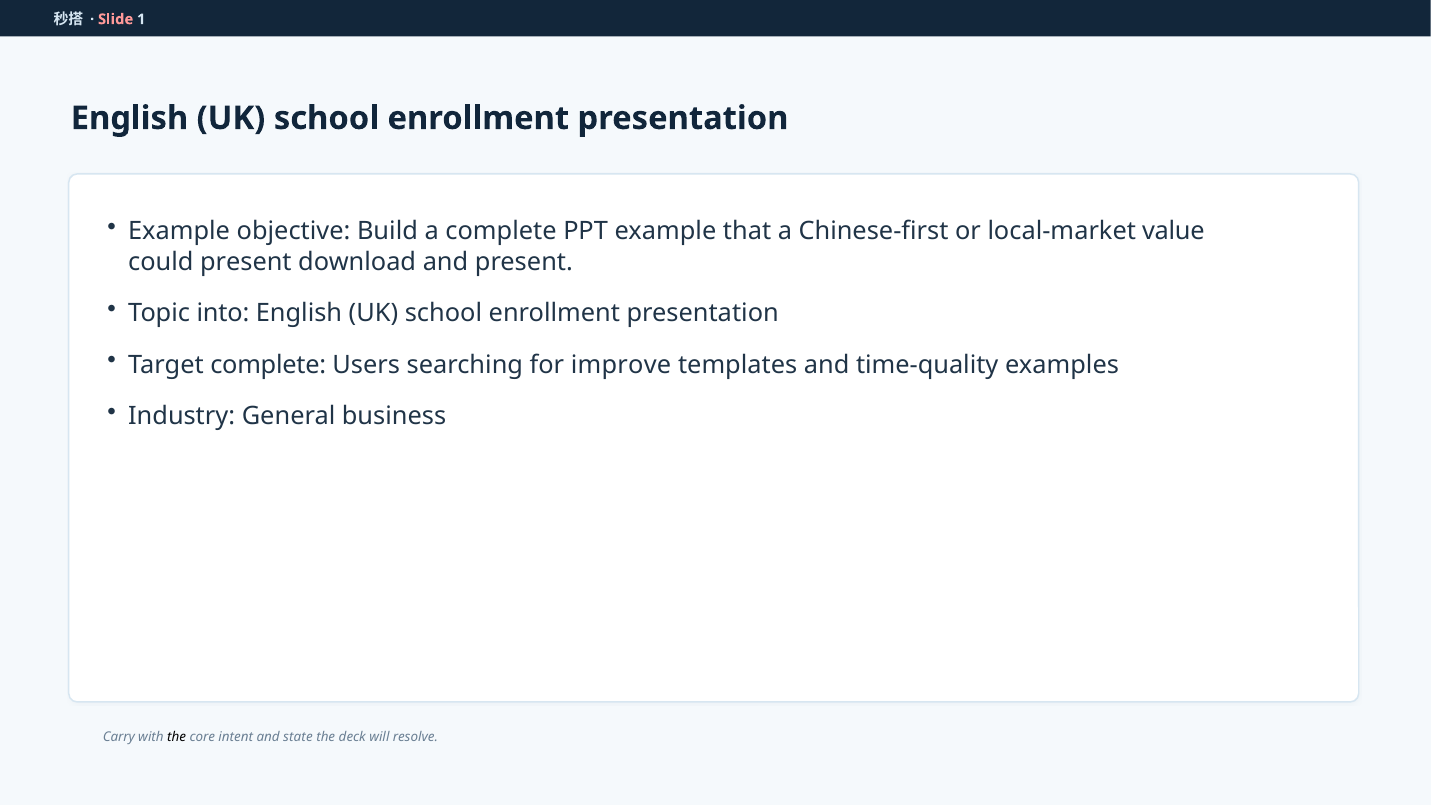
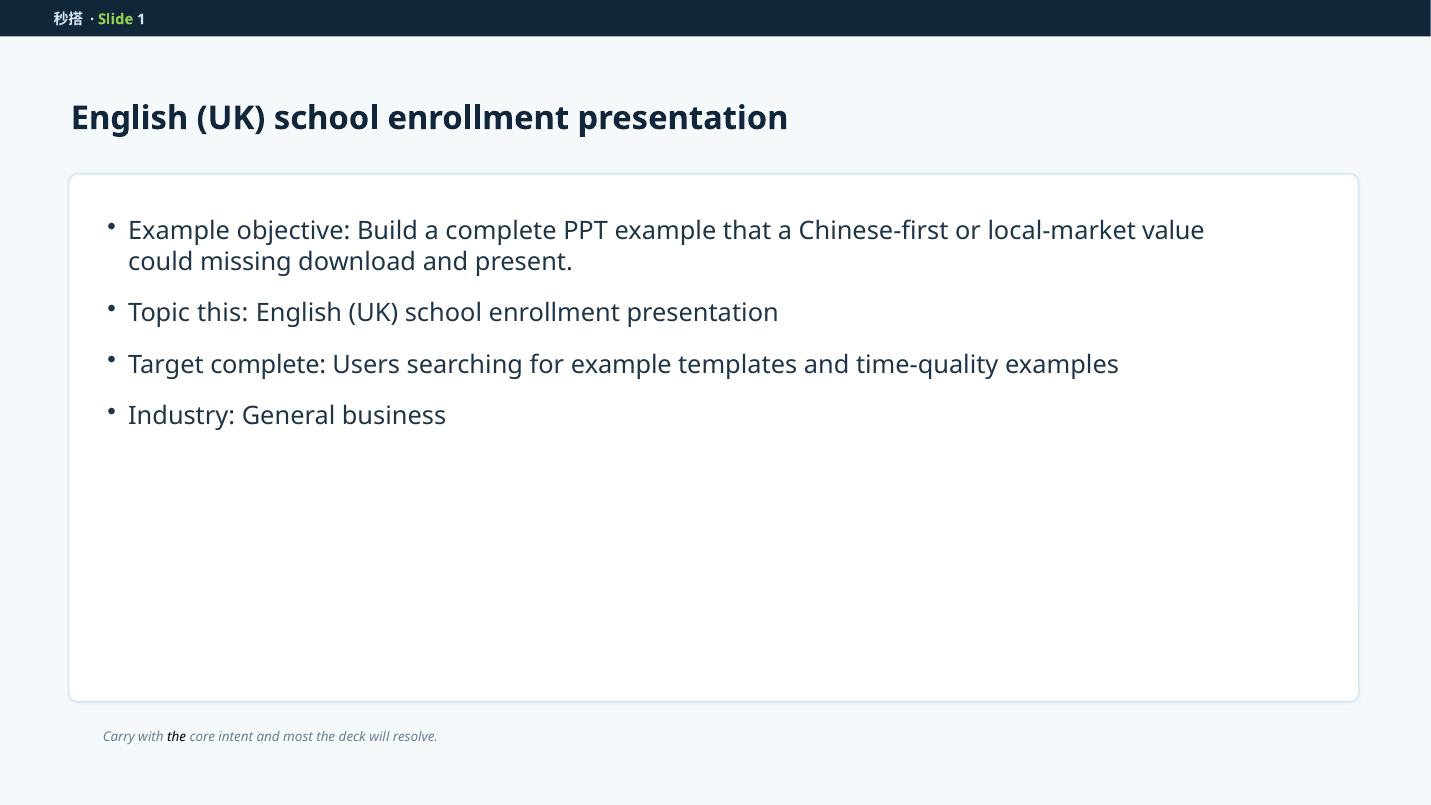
Slide colour: pink -> light green (116, 19)
could present: present -> missing (246, 262)
into: into -> this (223, 313)
for improve: improve -> example (621, 365)
state: state -> most (298, 737)
